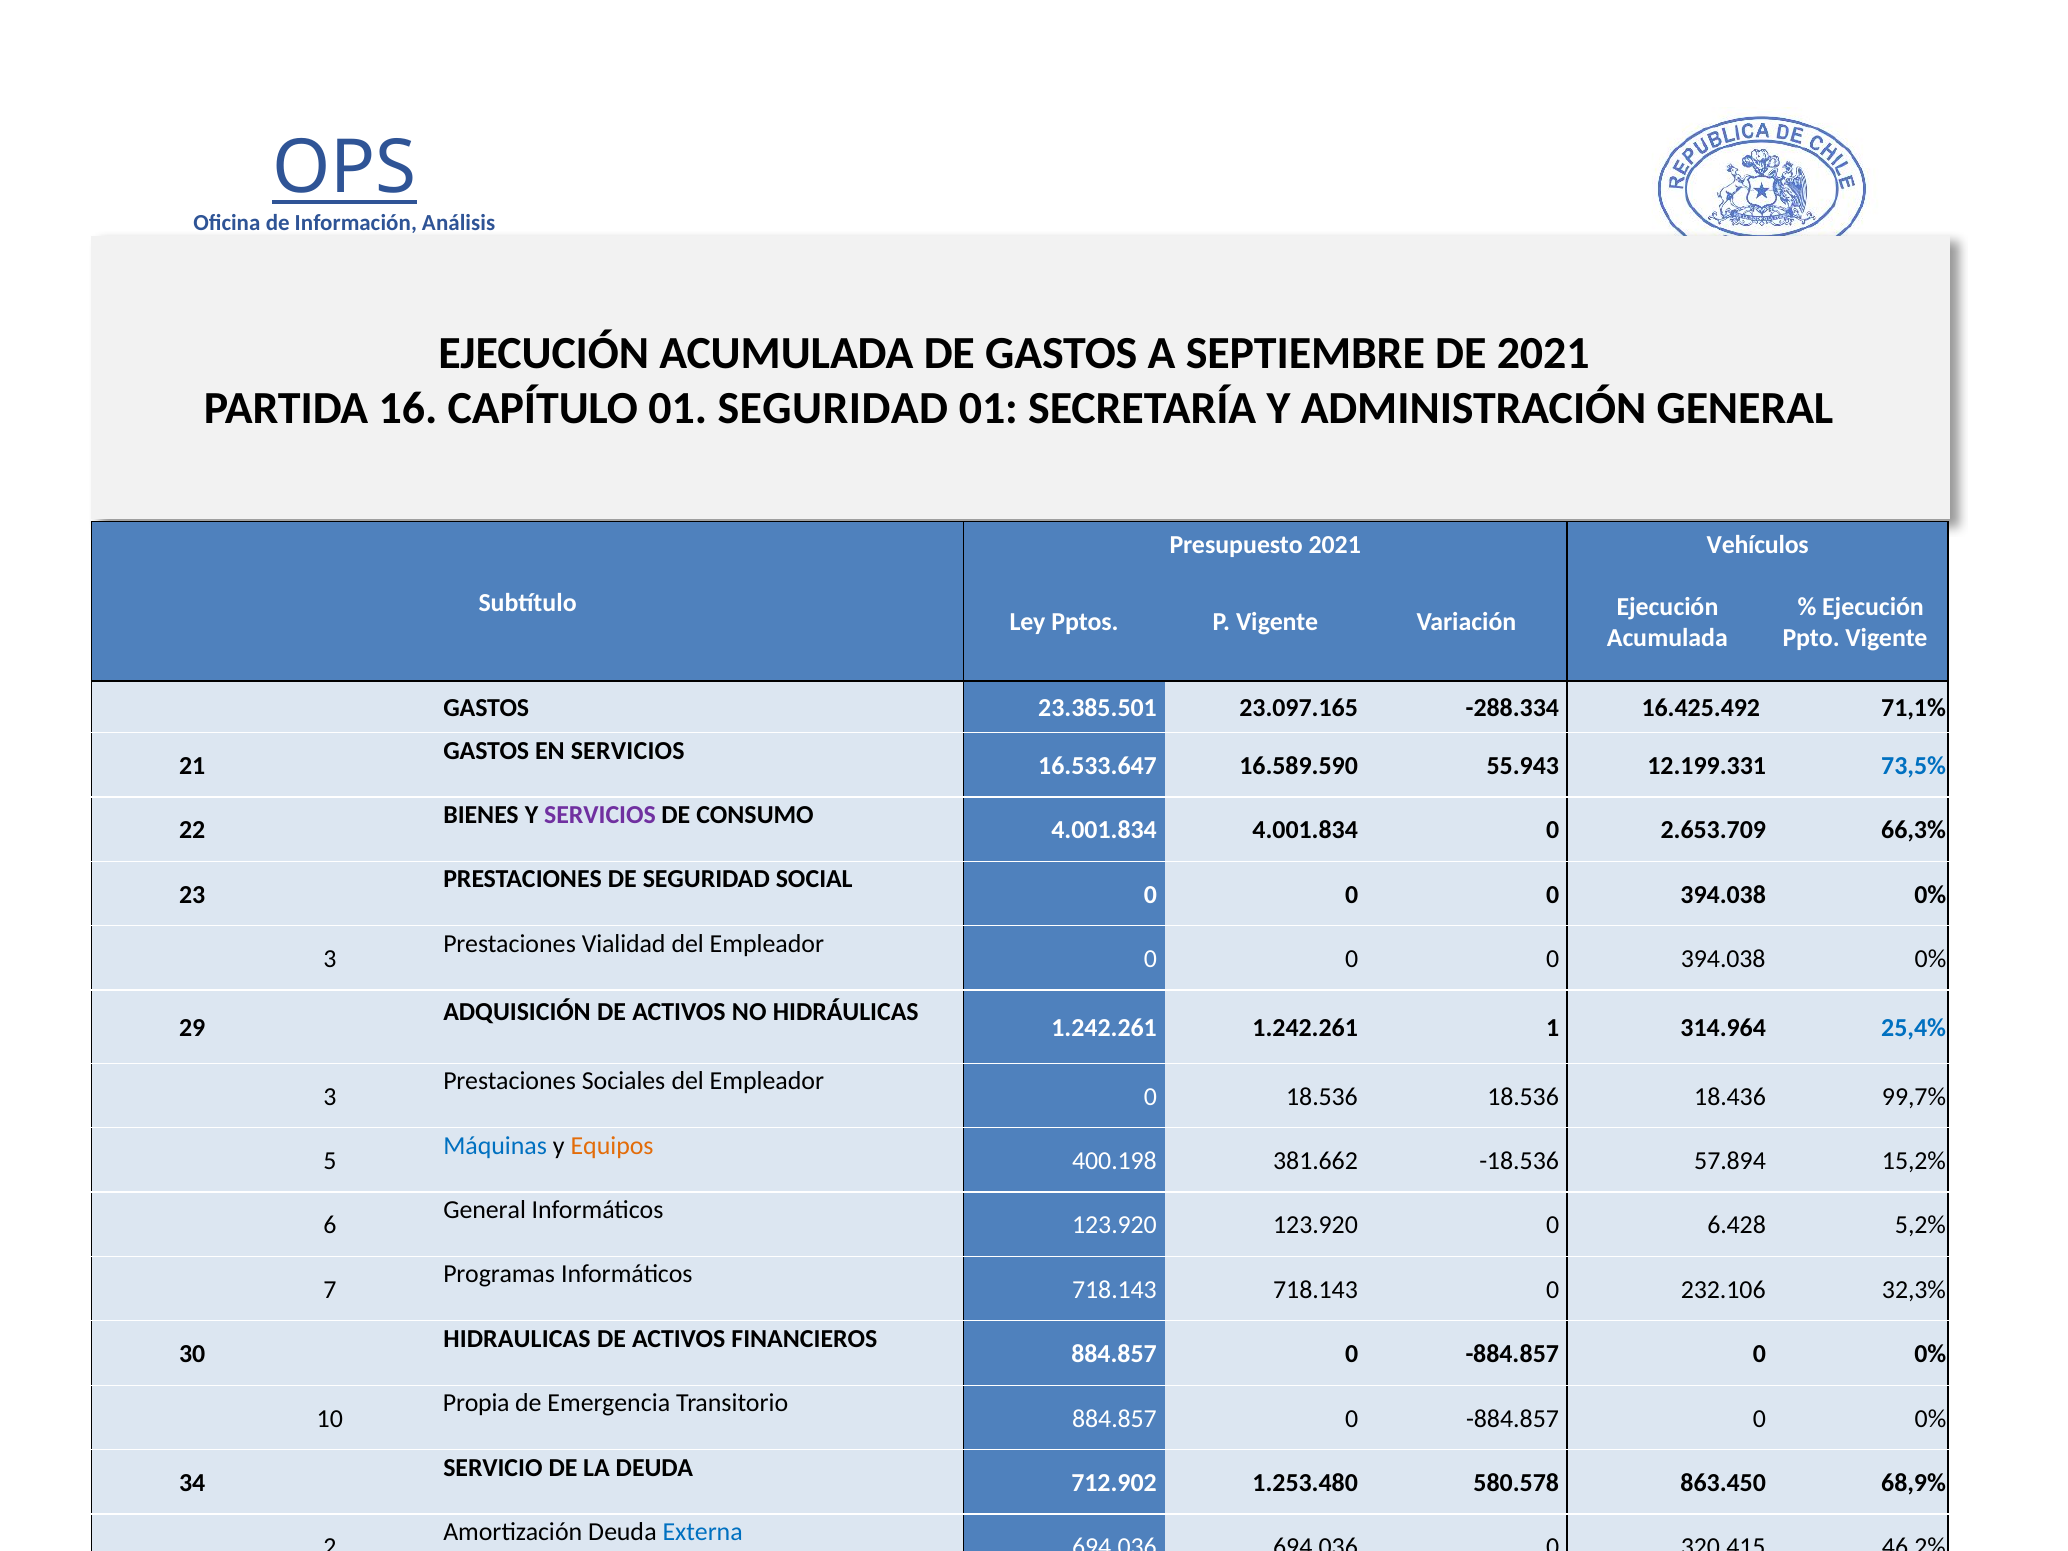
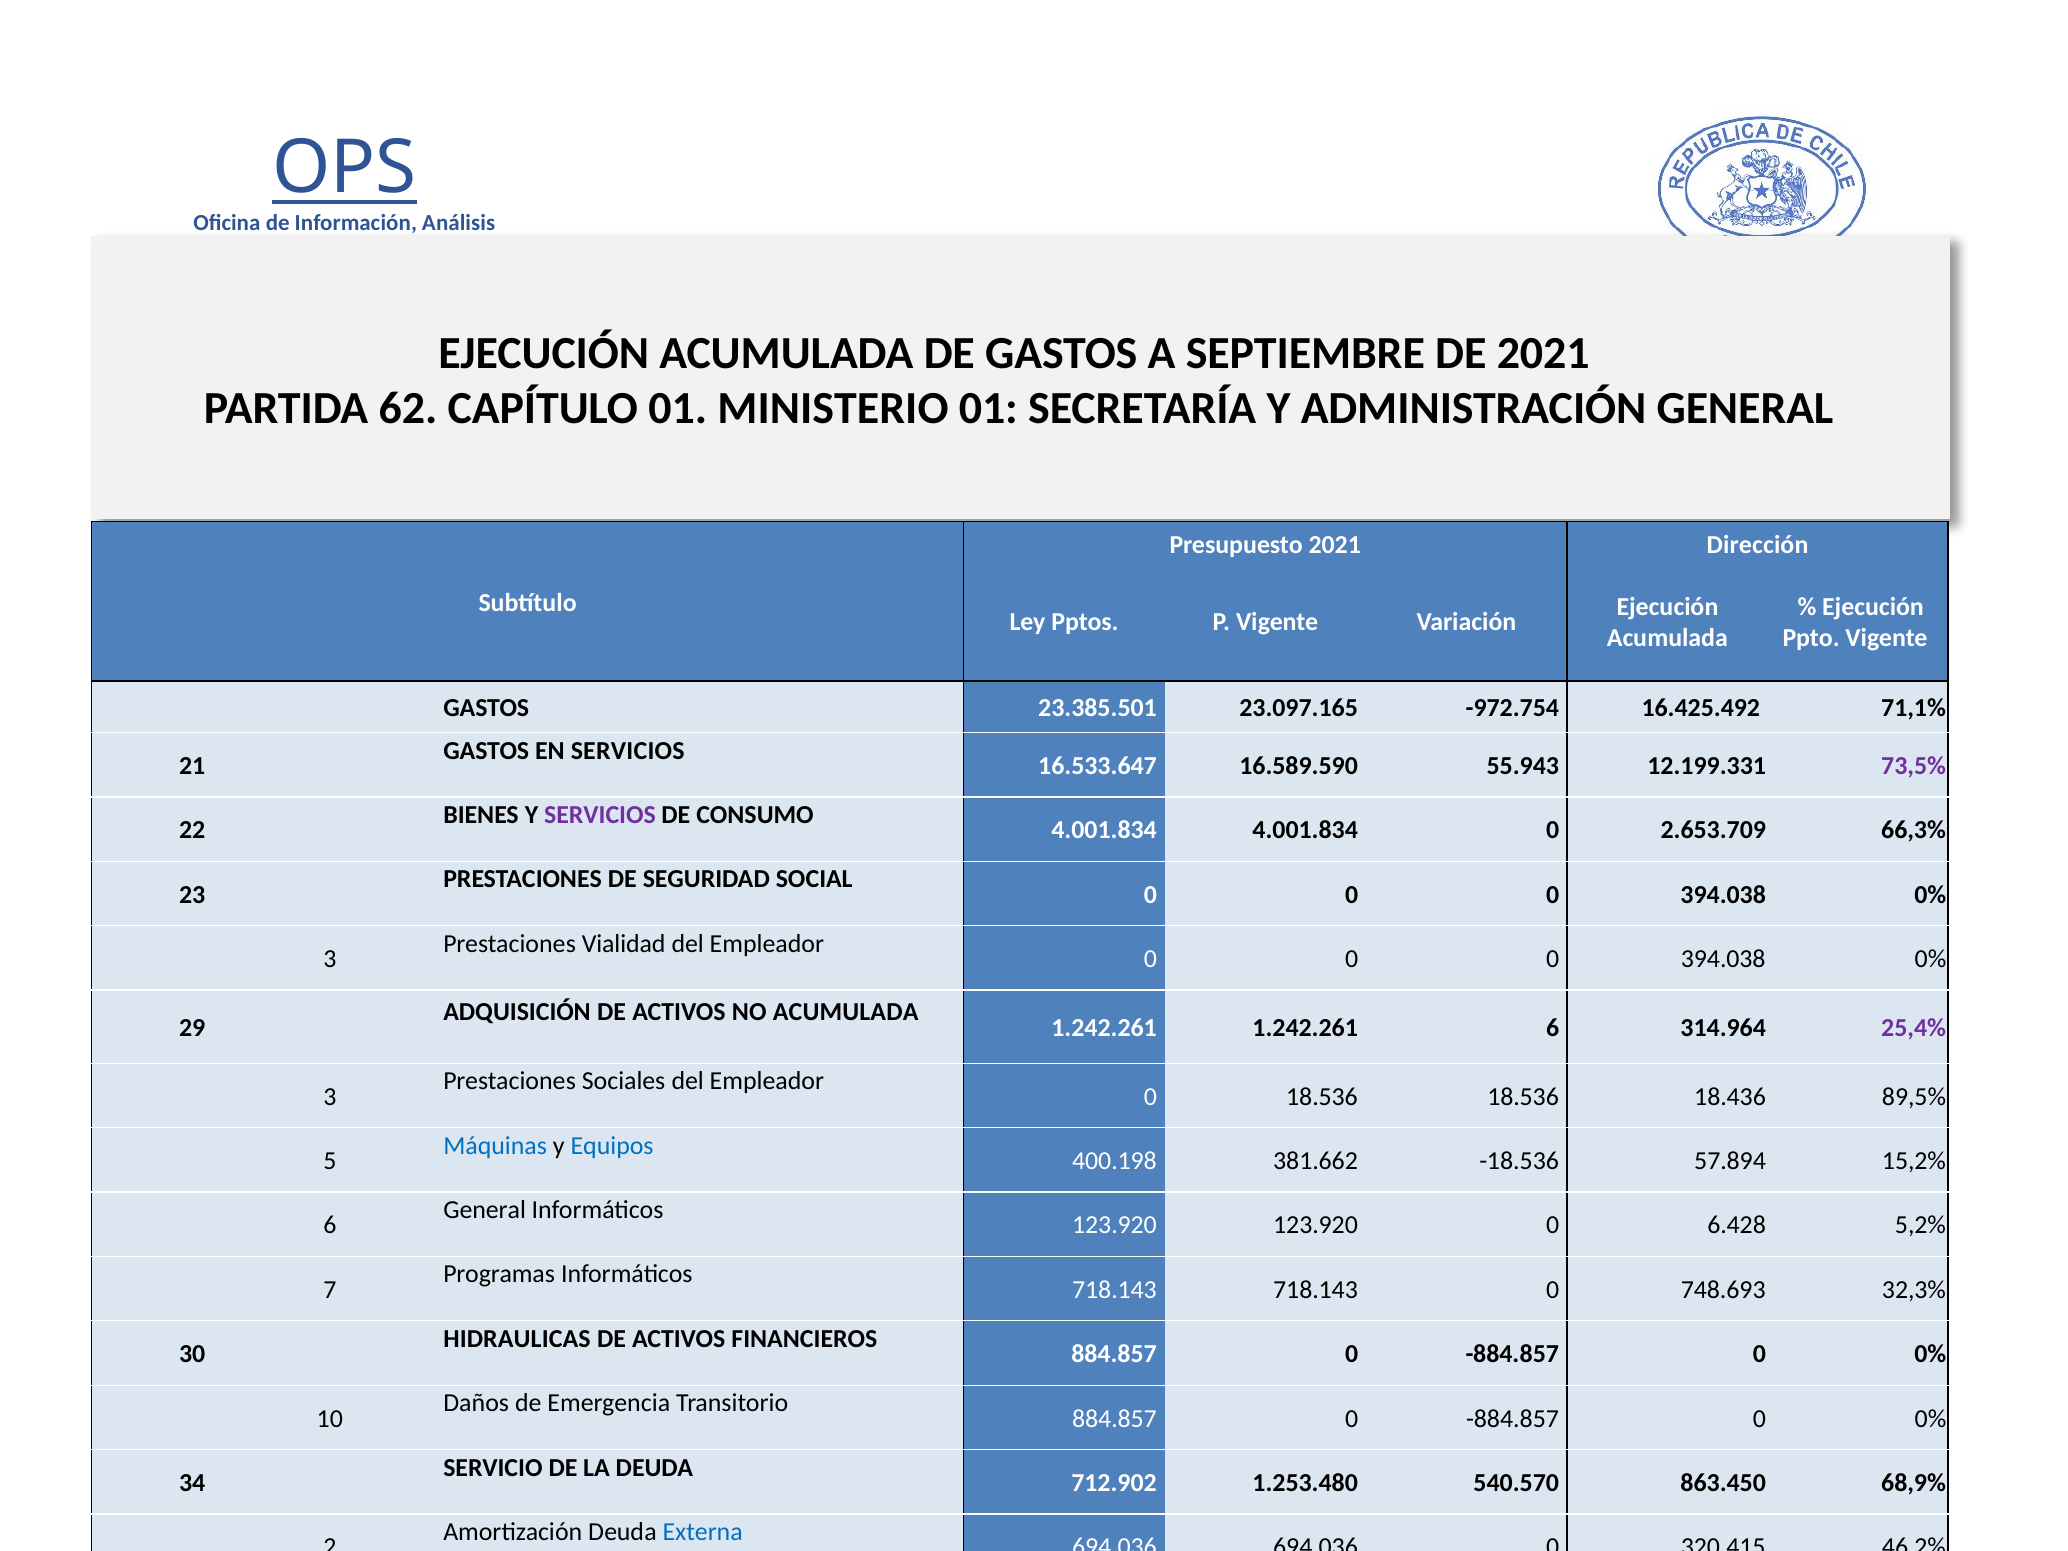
16: 16 -> 62 (408, 408)
01 SEGURIDAD: SEGURIDAD -> MINISTERIO (833, 408)
Vehículos: Vehículos -> Dirección (1758, 545)
-288.334: -288.334 -> -972.754 (1512, 708)
73,5% colour: blue -> purple (1914, 766)
NO HIDRÁULICAS: HIDRÁULICAS -> ACUMULADA (846, 1012)
1.242.261 1: 1 -> 6 (1553, 1028)
25,4% colour: blue -> purple (1914, 1028)
99,7%: 99,7% -> 89,5% (1914, 1097)
Equipos colour: orange -> blue (612, 1146)
232.106: 232.106 -> 748.693 (1723, 1290)
Propia: Propia -> Daños (476, 1403)
580.578: 580.578 -> 540.570 (1516, 1483)
